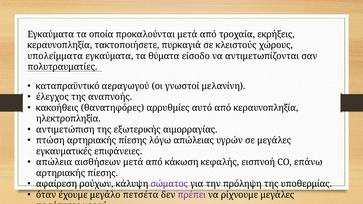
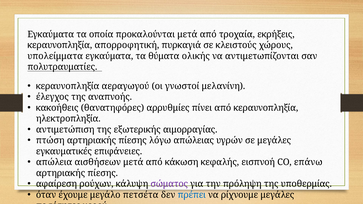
τακτοποιήσετε: τακτοποιήσετε -> απορροφητική (127, 45)
είσοδο: είσοδο -> ολικής (196, 56)
καταπραϋντικό: καταπραϋντικό -> κεραυνοπληξία (68, 86)
αυτό: αυτό -> πίνει (202, 108)
πρέπει colour: purple -> blue (192, 195)
